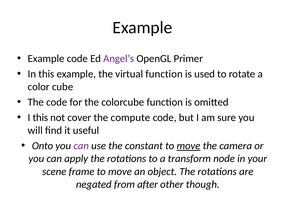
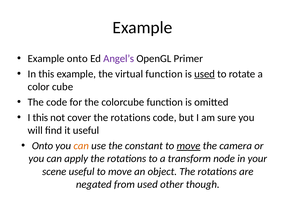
Example code: code -> onto (77, 58)
used underline: none -> present (205, 74)
cover the compute: compute -> rotations (131, 117)
can colour: purple -> orange (81, 146)
scene frame: frame -> useful (82, 171)
from after: after -> used (147, 184)
